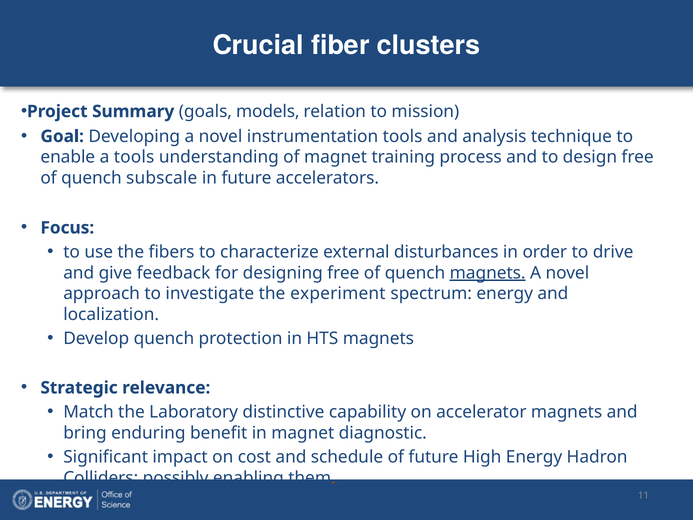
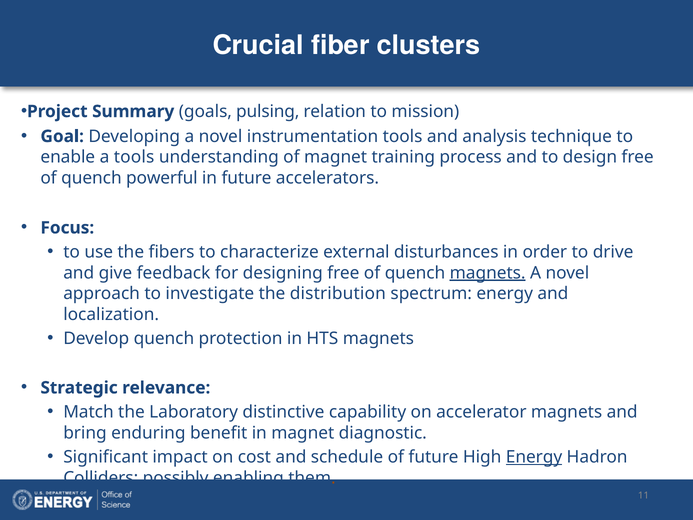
models: models -> pulsing (268, 111)
subscale: subscale -> powerful (162, 178)
experiment: experiment -> distribution (338, 293)
Energy underline: none -> present (534, 457)
